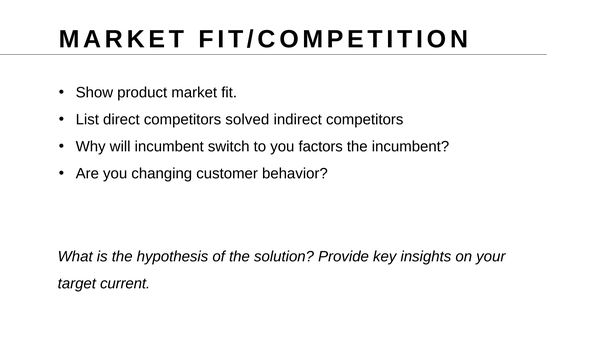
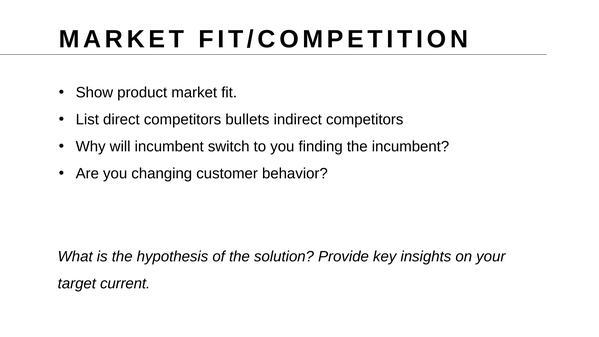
solved: solved -> bullets (247, 120)
factors: factors -> finding (321, 147)
